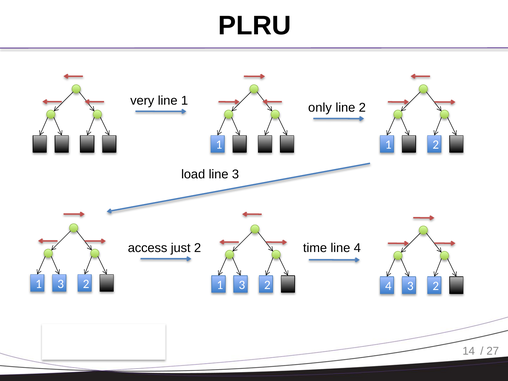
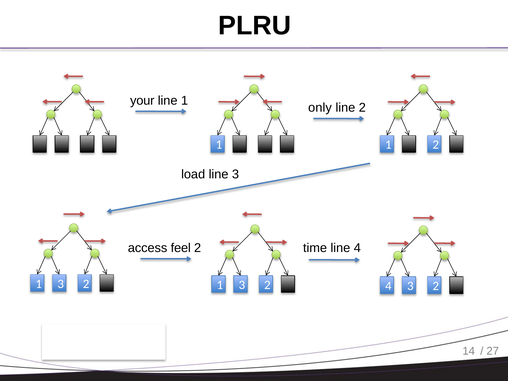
very: very -> your (142, 101)
just: just -> feel (181, 248)
